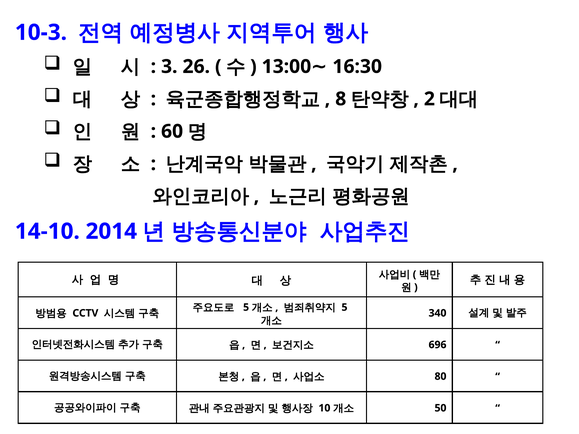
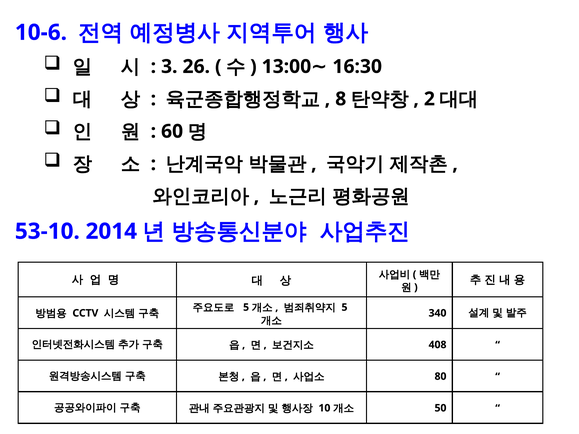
10-3: 10-3 -> 10-6 (41, 32)
14-10: 14-10 -> 53-10 (47, 231)
696: 696 -> 408 (438, 345)
